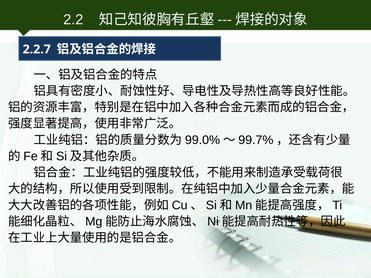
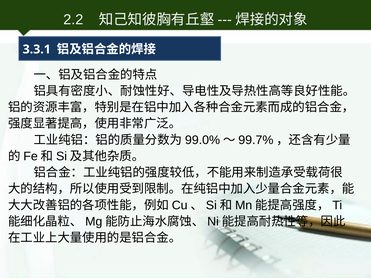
2.2.7: 2.2.7 -> 3.3.1 (37, 49)
